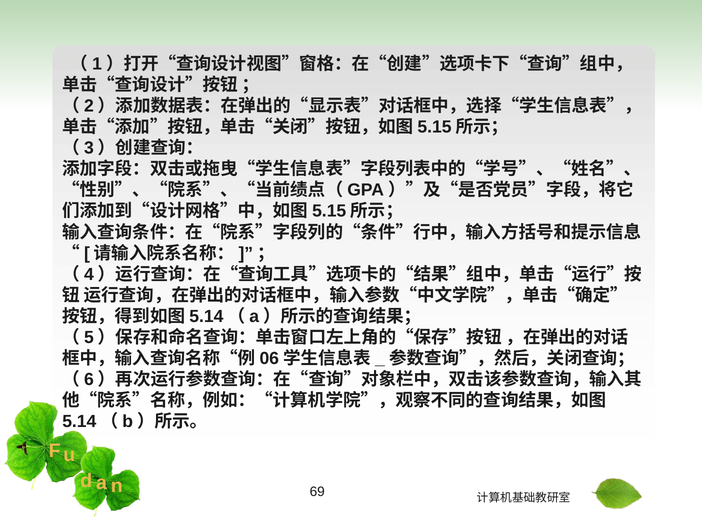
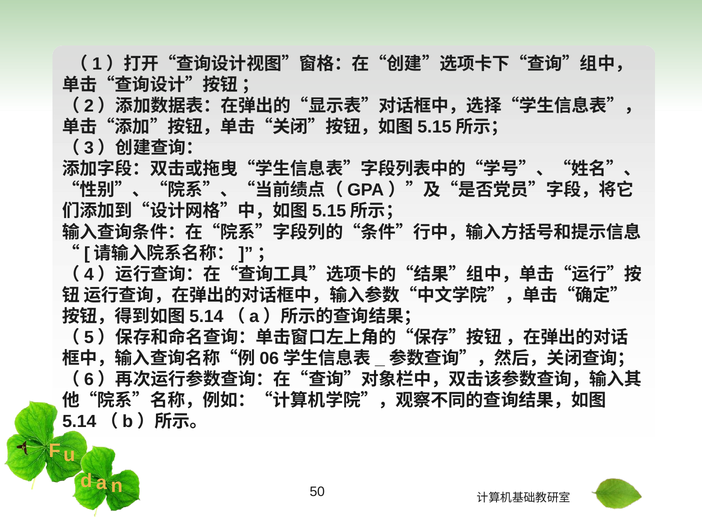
69: 69 -> 50 (317, 492)
